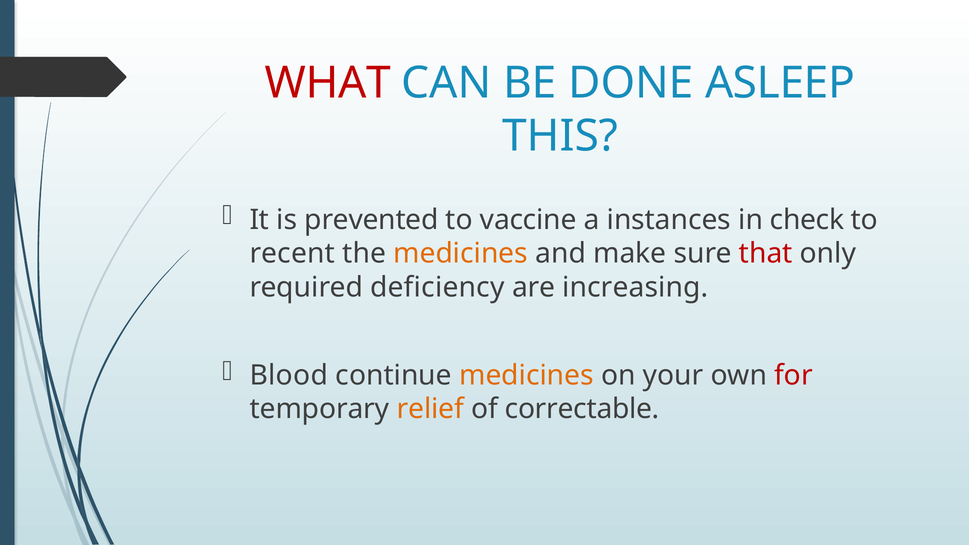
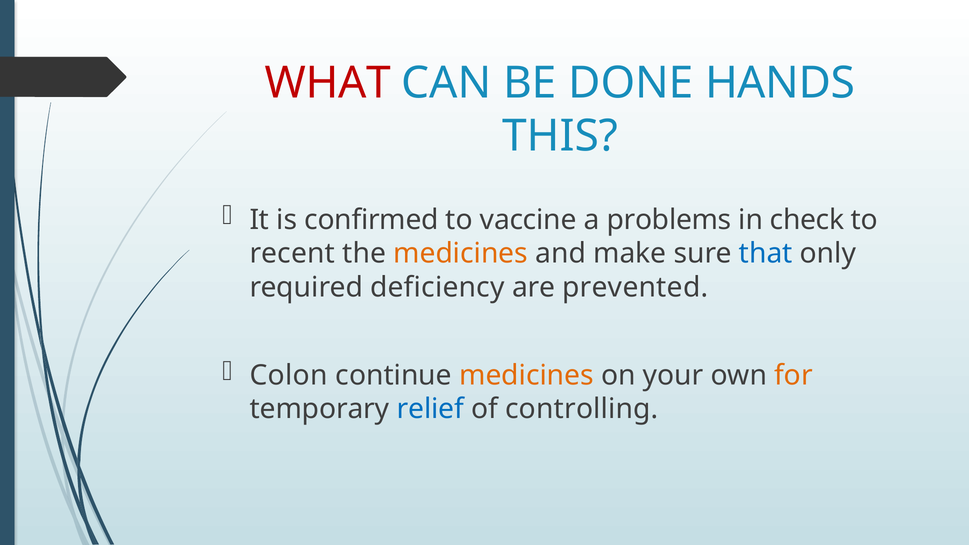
ASLEEP: ASLEEP -> HANDS (780, 83)
prevented: prevented -> confirmed (371, 220)
instances: instances -> problems (669, 220)
that colour: red -> blue (766, 254)
increasing: increasing -> prevented (635, 287)
Blood: Blood -> Colon (289, 375)
for colour: red -> orange (793, 375)
relief colour: orange -> blue (430, 409)
correctable: correctable -> controlling (582, 409)
